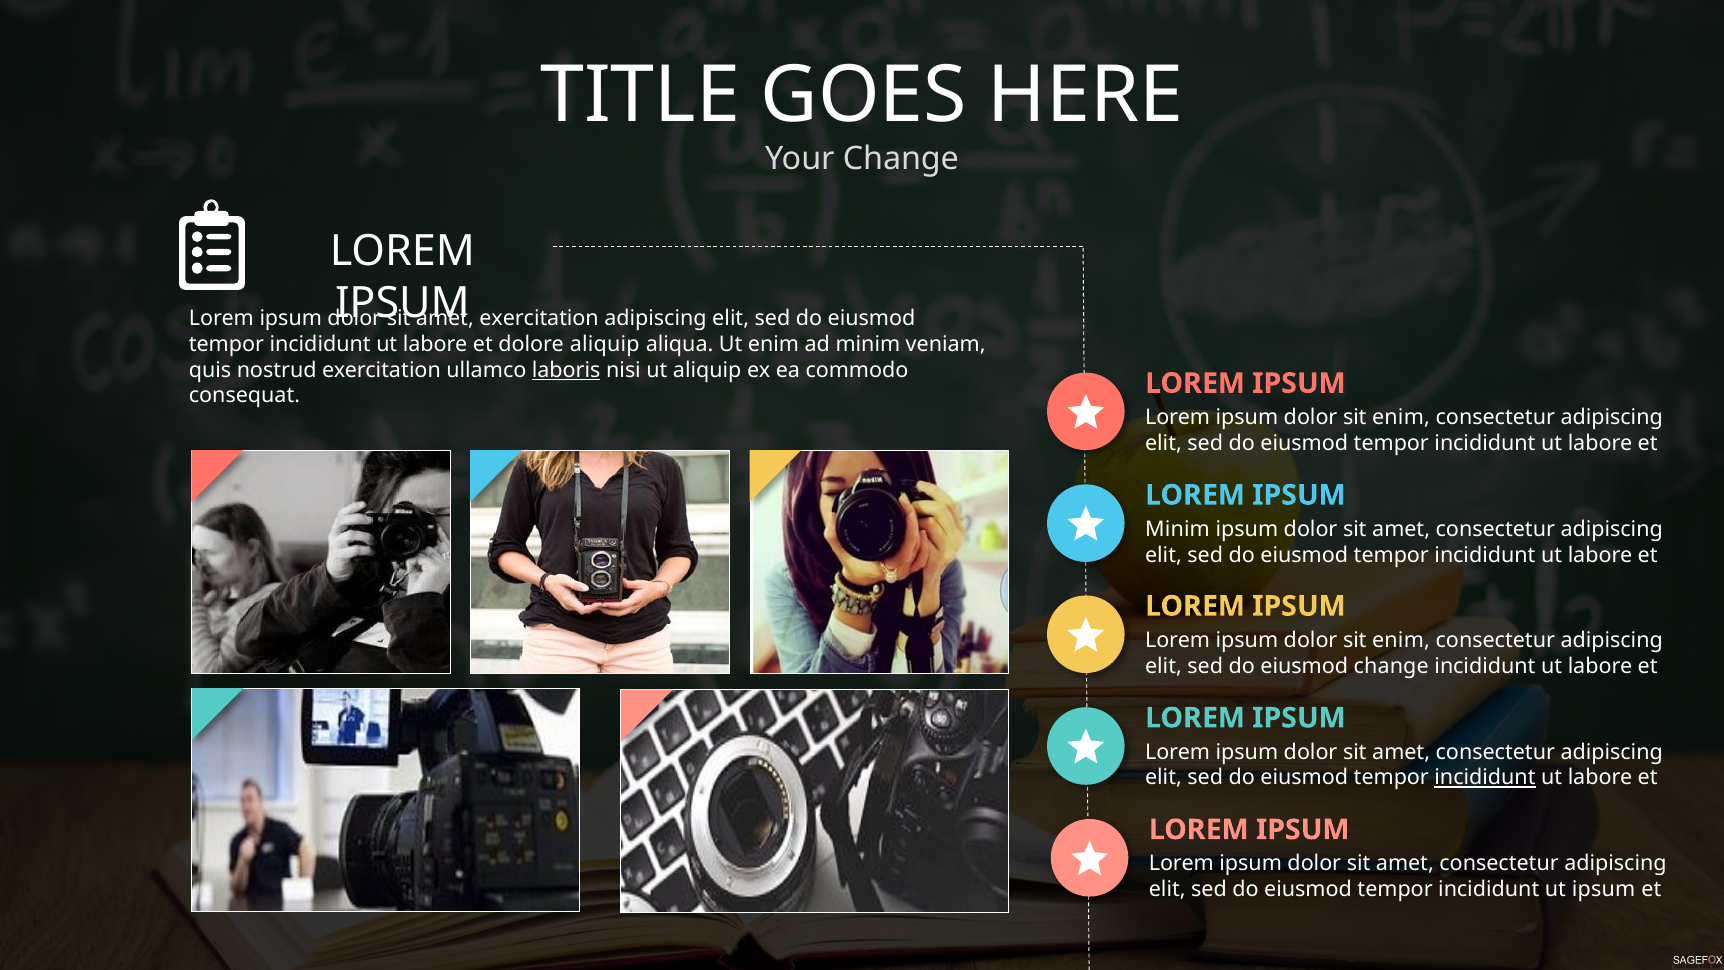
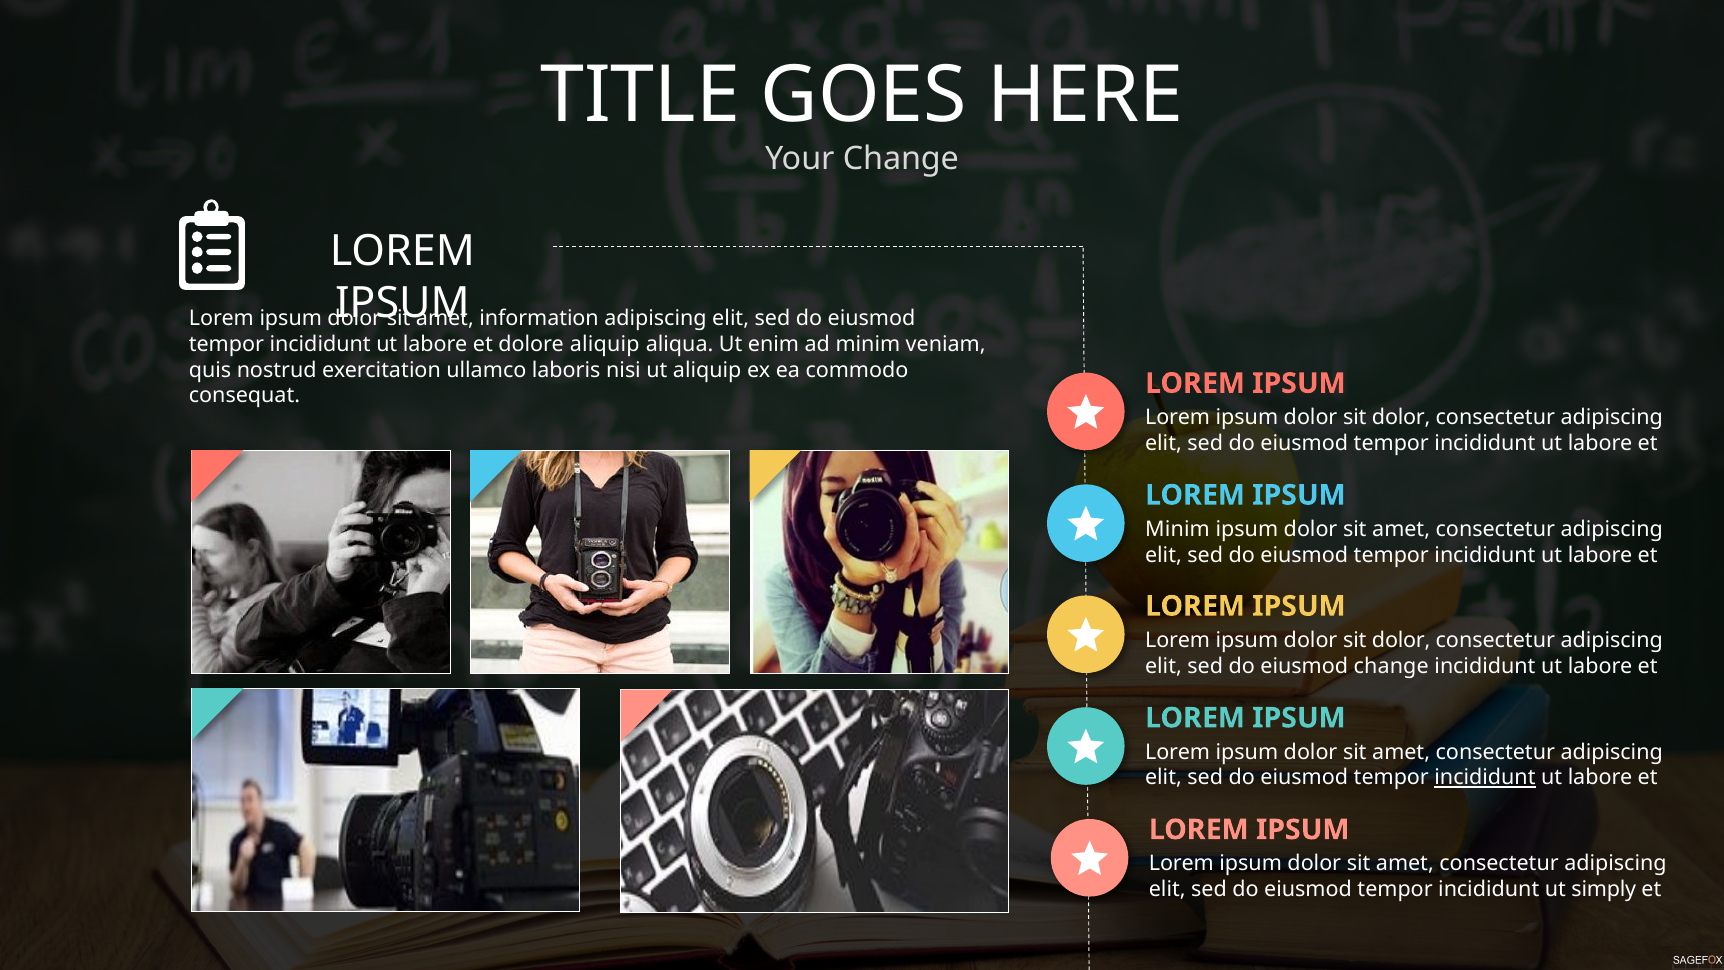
exercitation: exercitation -> information (539, 318)
laboris underline: present -> none (566, 370)
enim: enim -> dolor (1401, 417)
enim: enim -> dolor (1401, 640)
ut ipsum: ipsum -> simply (1604, 889)
